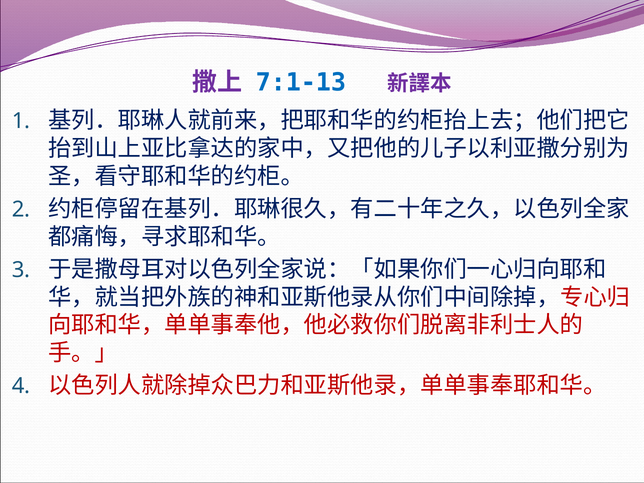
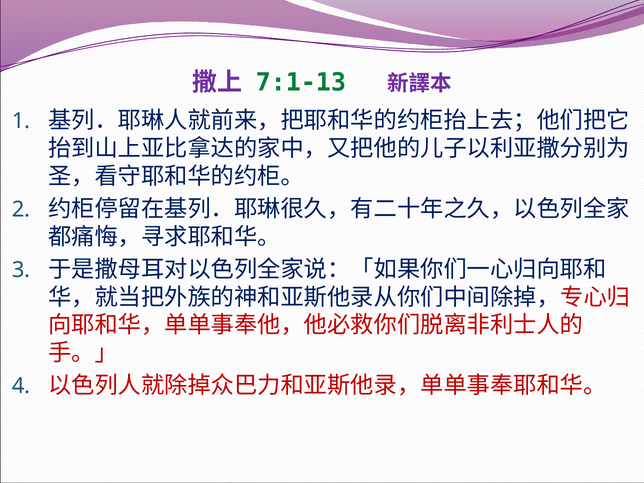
7:1-13 colour: blue -> green (301, 83)
